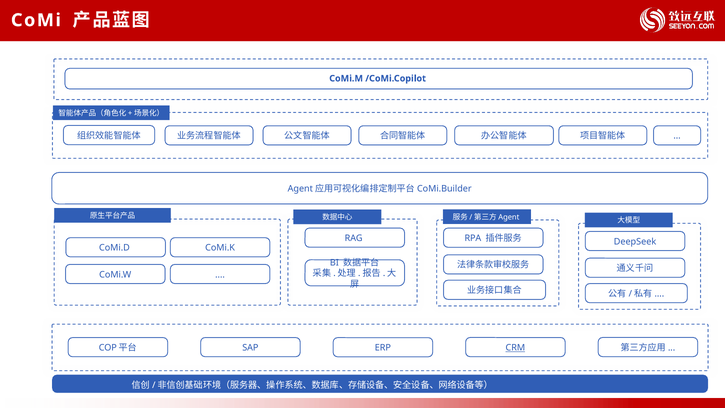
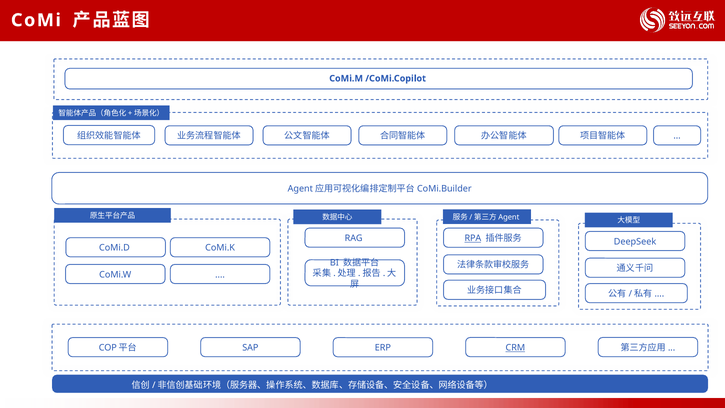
RPA underline: none -> present (473, 238)
